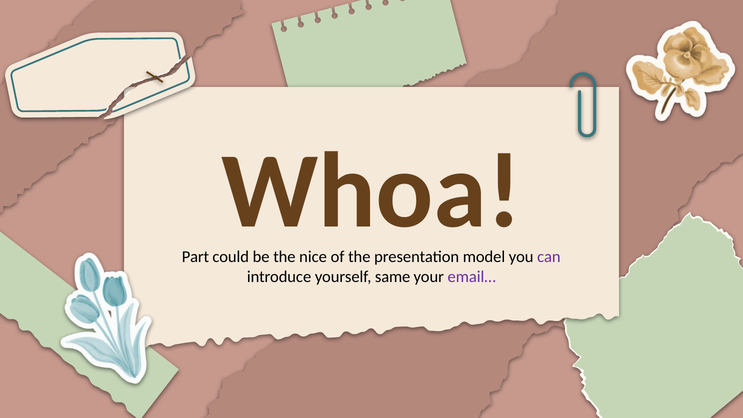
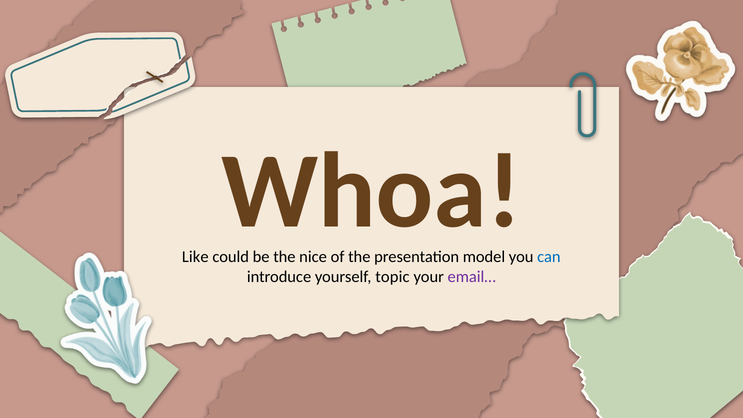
Part: Part -> Like (195, 257)
can colour: purple -> blue (549, 257)
same: same -> topic (392, 277)
